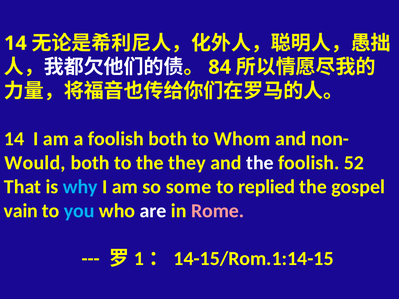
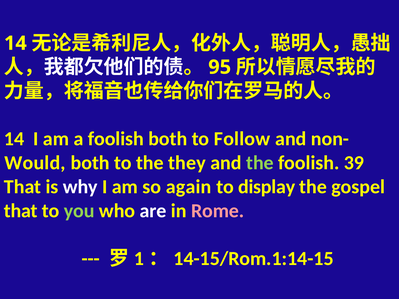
84: 84 -> 95 (220, 67)
Whom: Whom -> Follow (242, 139)
the colour: white -> light green (260, 163)
52: 52 -> 39 (354, 163)
why colour: light blue -> white (80, 187)
some: some -> again (189, 187)
replied: replied -> display (267, 187)
vain: vain -> that (21, 211)
you colour: light blue -> light green (79, 211)
